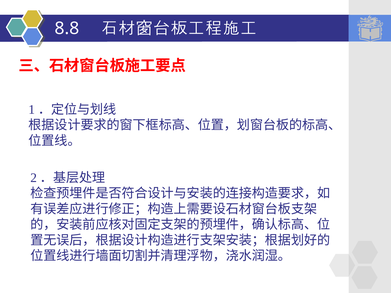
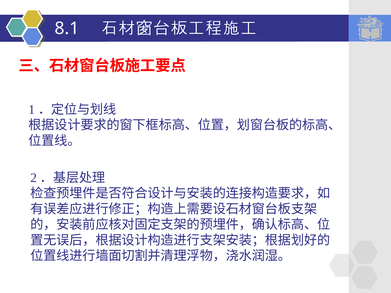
8.8: 8.8 -> 8.1 (67, 28)
